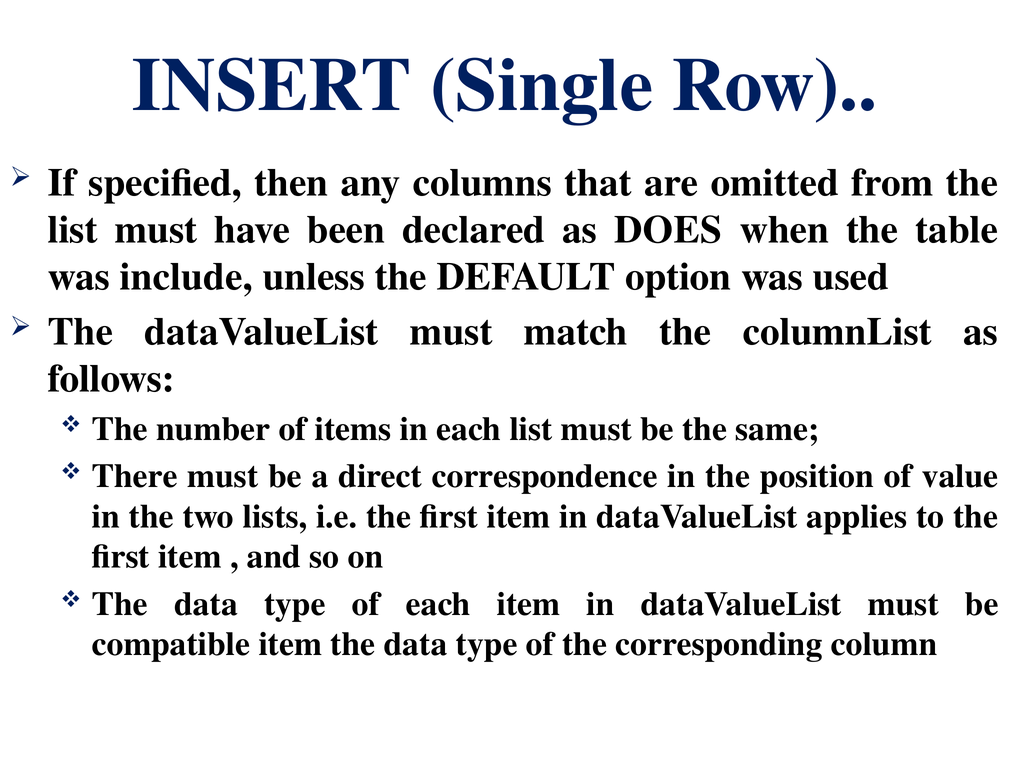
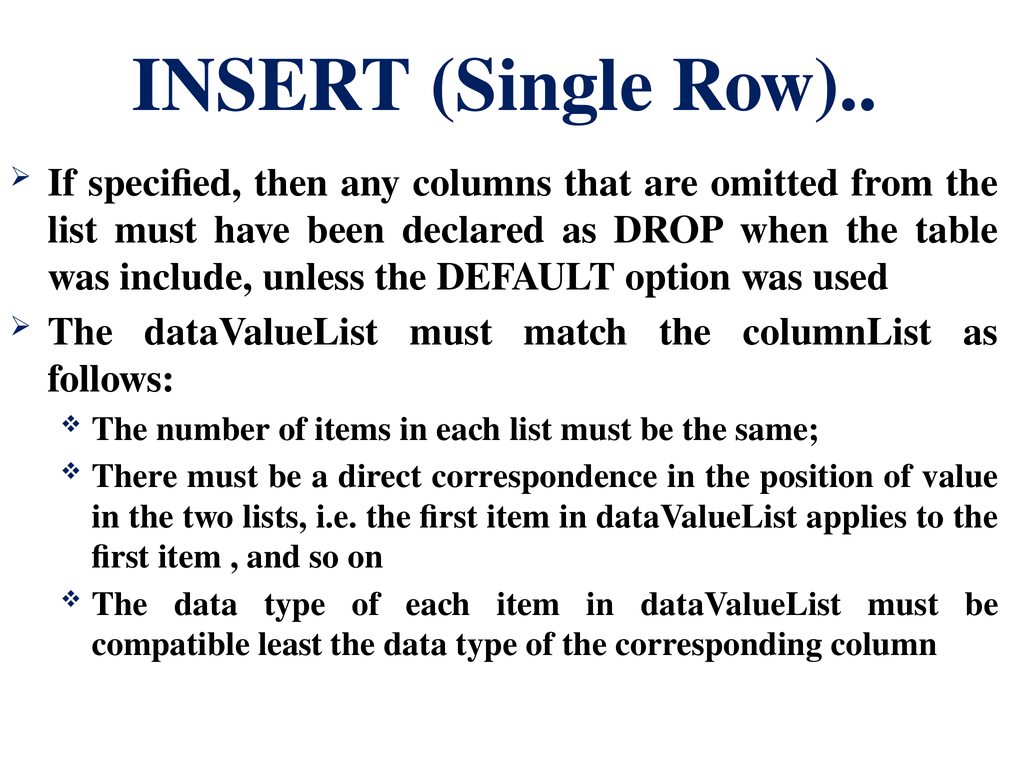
DOES: DOES -> DROP (669, 230)
compatible item: item -> least (290, 644)
